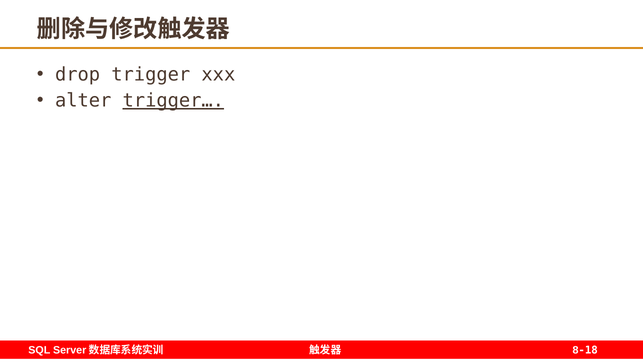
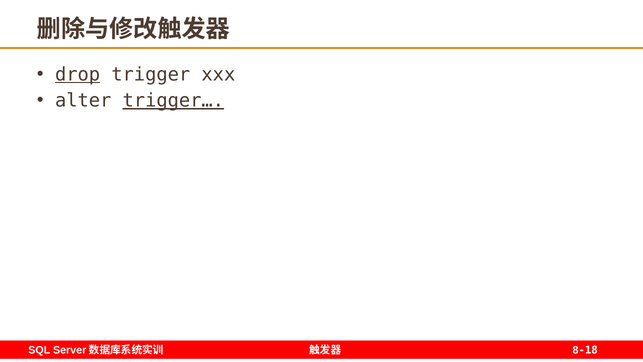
drop underline: none -> present (78, 74)
